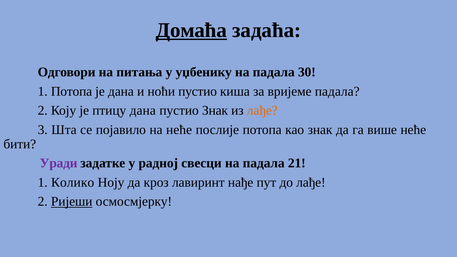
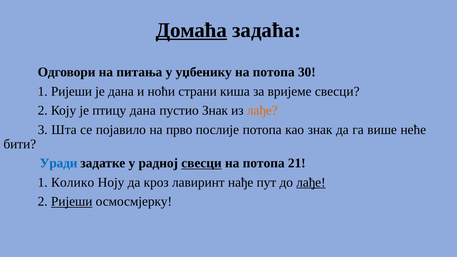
уџбенику на падала: падала -> потопа (274, 72)
1 Потопа: Потопа -> Ријеши (71, 91)
ноћи пустио: пустио -> страни (198, 91)
вријеме падала: падала -> свесци (337, 91)
на неће: неће -> прво (179, 130)
Уради colour: purple -> blue (59, 163)
свесци underline: none -> present (201, 163)
падала: падала -> потопа (264, 163)
лађе underline: none -> present (311, 182)
